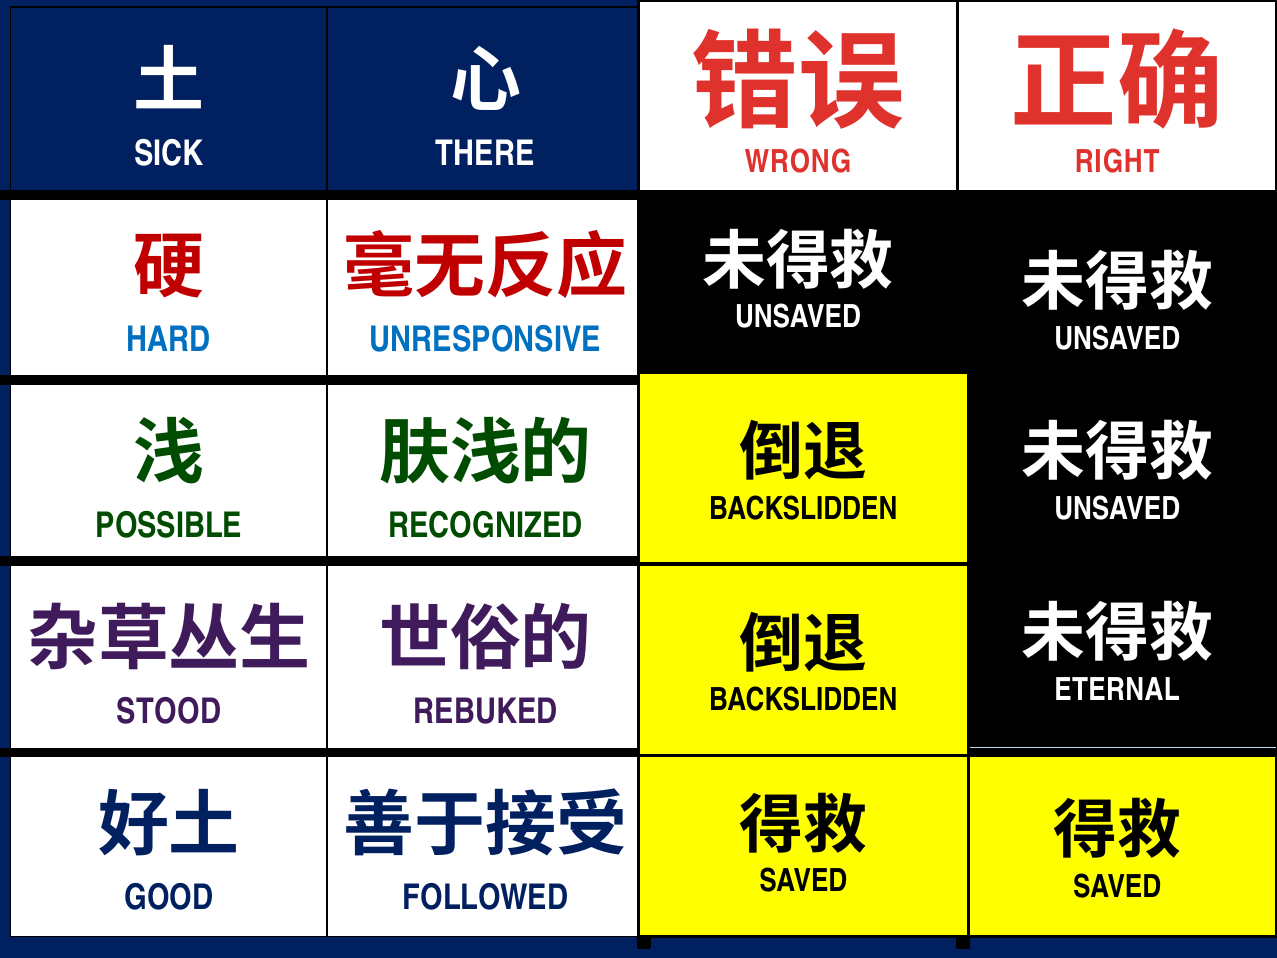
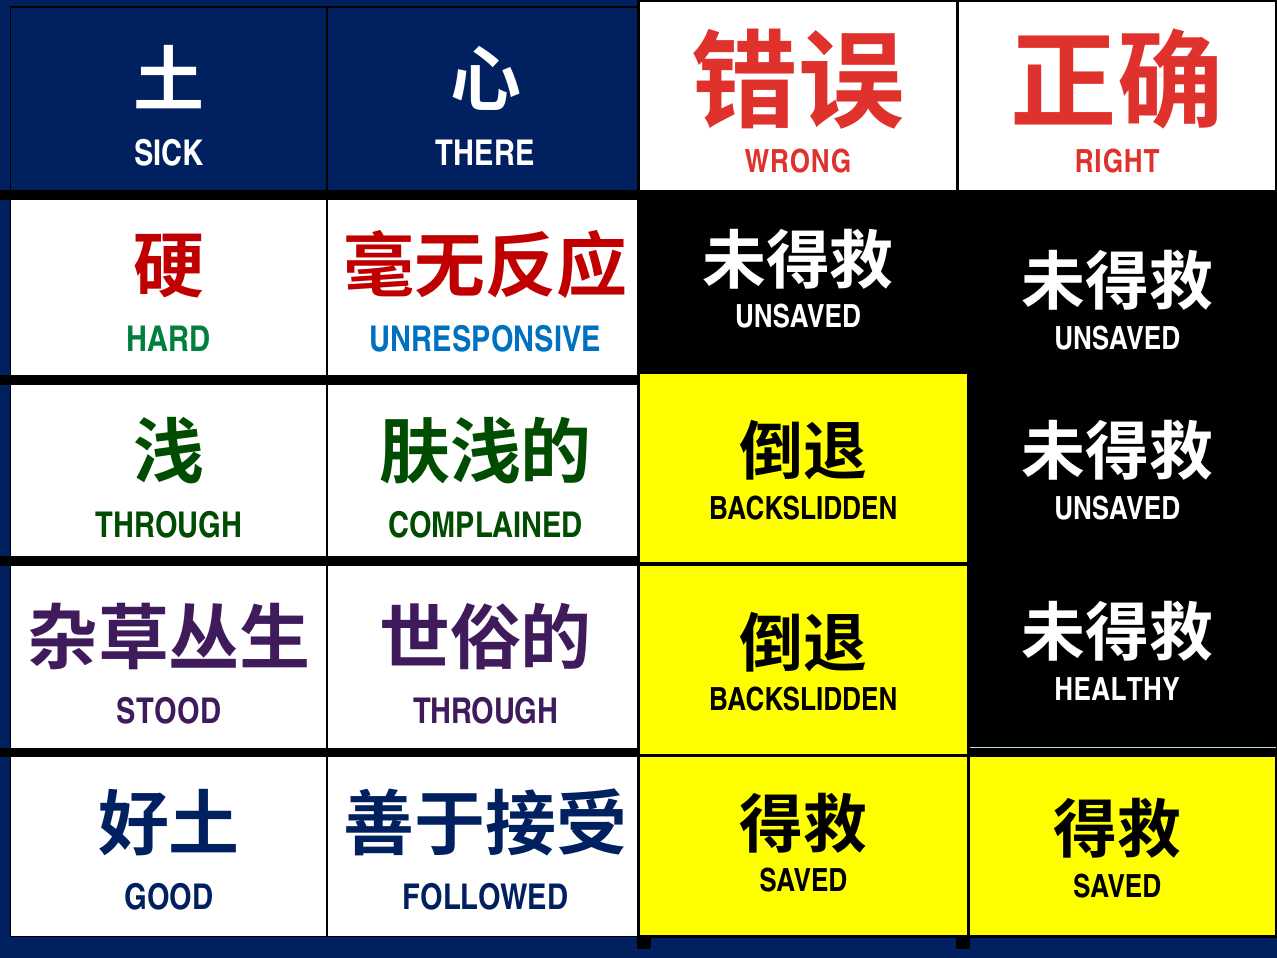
HARD colour: blue -> green (169, 340)
POSSIBLE: POSSIBLE -> THROUGH (169, 526)
RECOGNIZED: RECOGNIZED -> COMPLAINED (486, 526)
ETERNAL: ETERNAL -> HEALTHY (1117, 690)
REBUKED: REBUKED -> THROUGH (486, 711)
